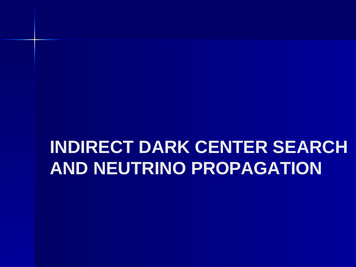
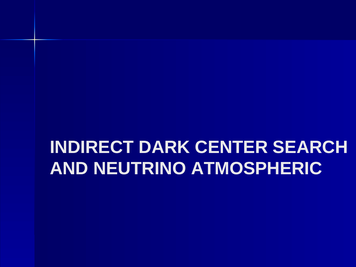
PROPAGATION: PROPAGATION -> ATMOSPHERIC (257, 169)
